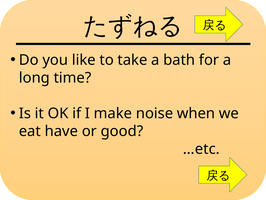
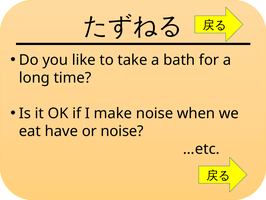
or good: good -> noise (122, 131)
